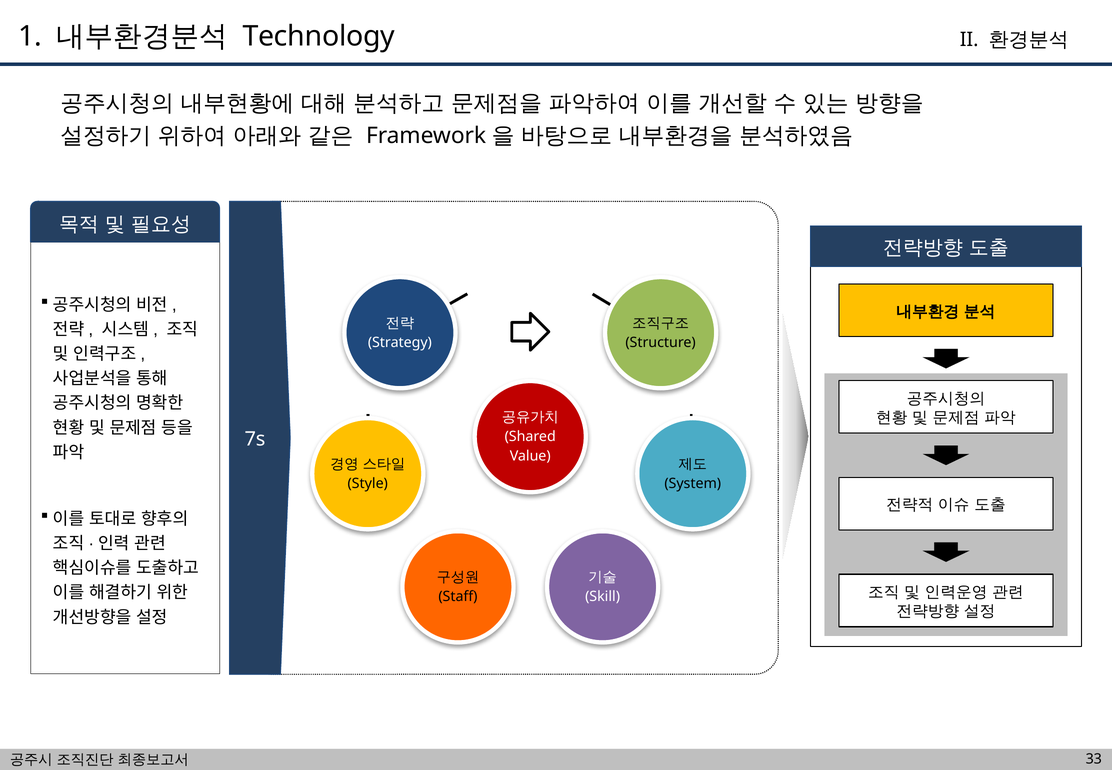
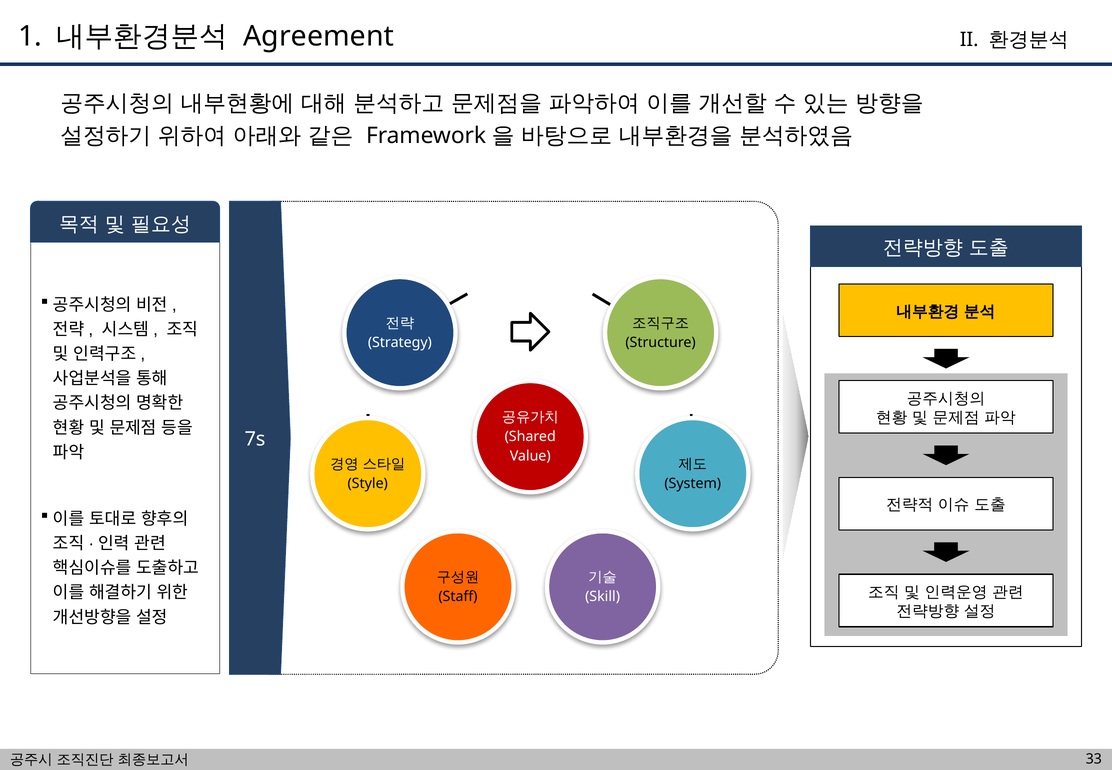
Technology: Technology -> Agreement (319, 36)
